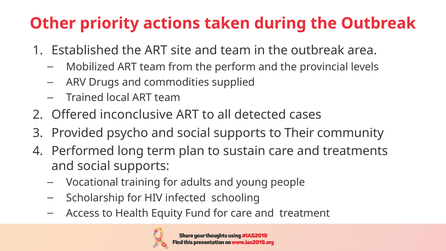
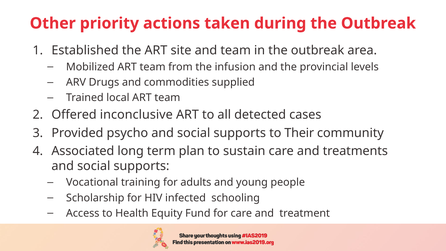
perform: perform -> infusion (235, 67)
Performed: Performed -> Associated (83, 151)
